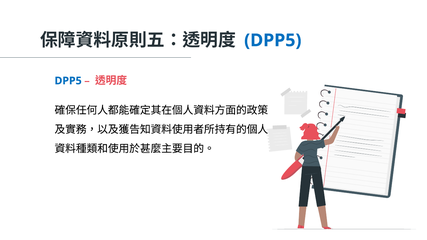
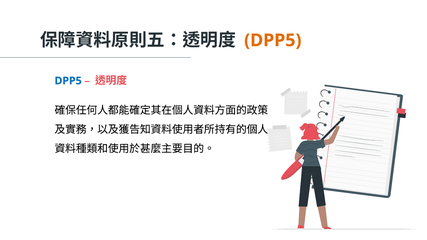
DPP5 colour: blue -> orange (273, 40)
